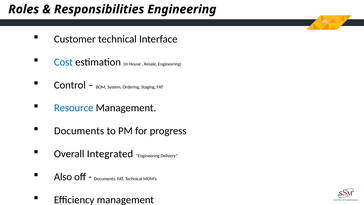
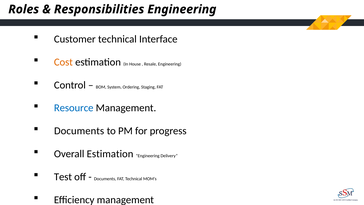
Cost colour: blue -> orange (63, 62)
Overall Integrated: Integrated -> Estimation (110, 154)
Also: Also -> Test (63, 177)
